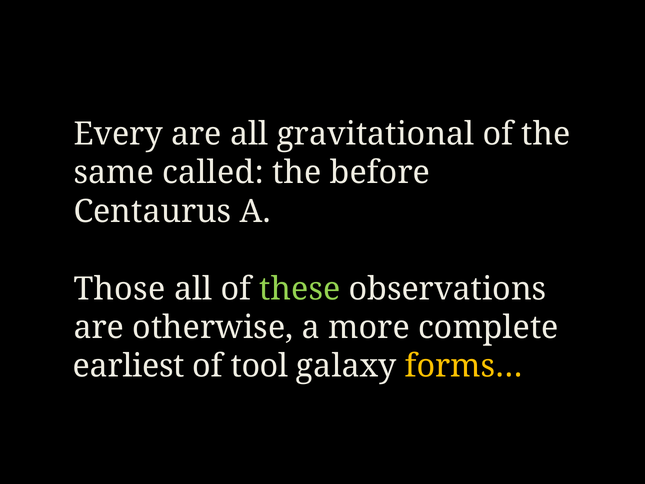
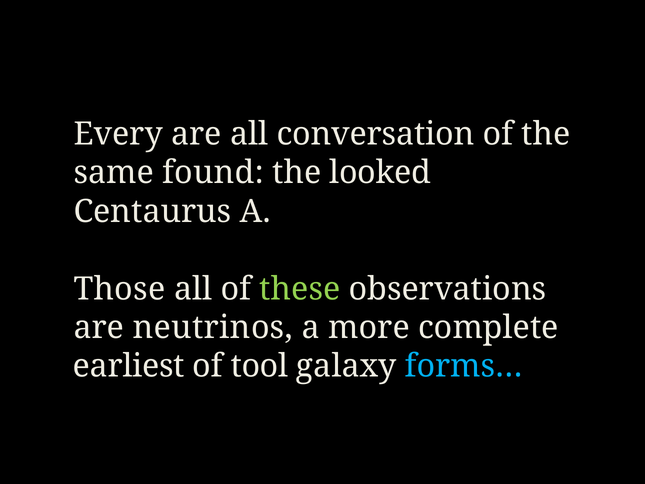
gravitational: gravitational -> conversation (376, 134)
called: called -> found (213, 173)
before: before -> looked (380, 173)
otherwise: otherwise -> neutrinos (213, 327)
forms… colour: yellow -> light blue (464, 366)
